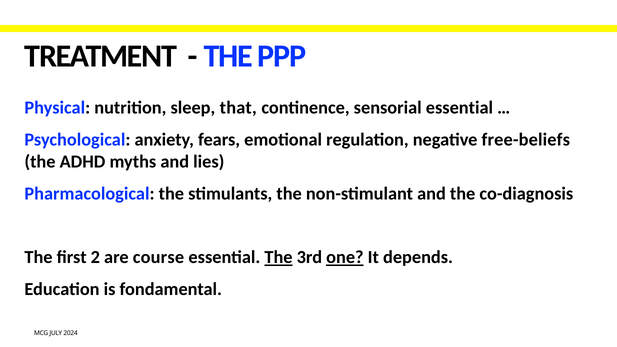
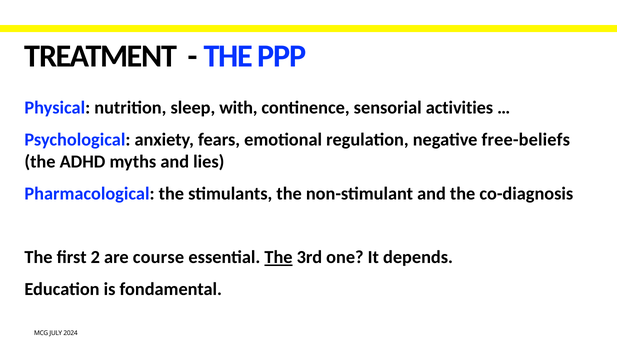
that: that -> with (238, 108)
sensorial essential: essential -> activities (459, 108)
one underline: present -> none (345, 257)
